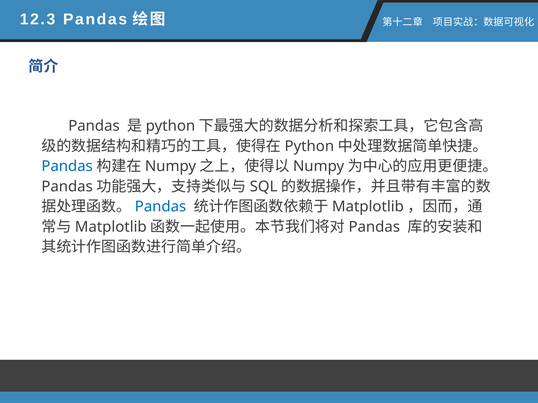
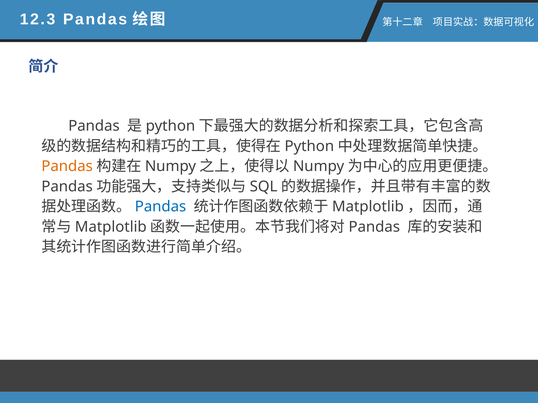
Pandas colour: blue -> orange (67, 167)
